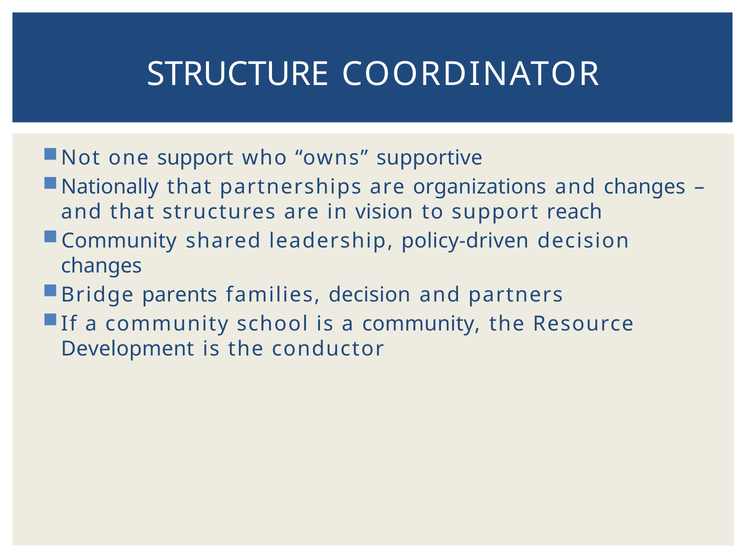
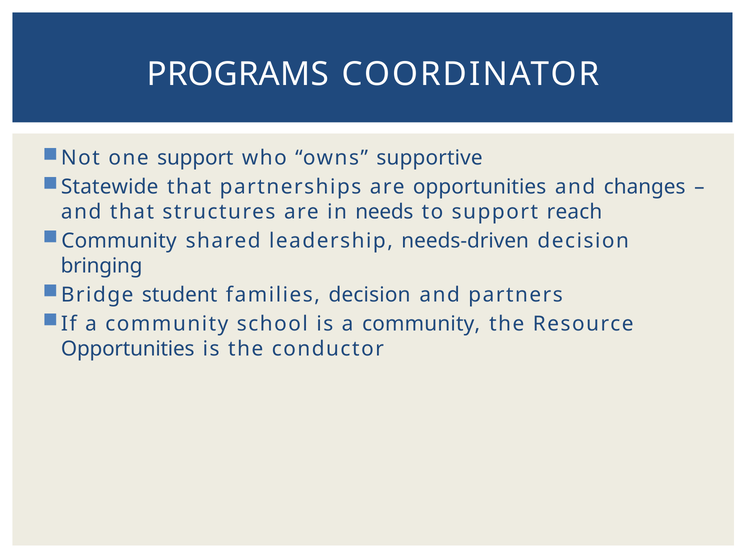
STRUCTURE: STRUCTURE -> PROGRAMS (238, 74)
Nationally: Nationally -> Statewide (110, 187)
are organizations: organizations -> opportunities (480, 187)
vision: vision -> needs (384, 212)
policy-driven: policy-driven -> needs-driven (465, 241)
changes: changes -> bringing (102, 266)
parents: parents -> student (180, 295)
Development: Development -> Opportunities (128, 349)
